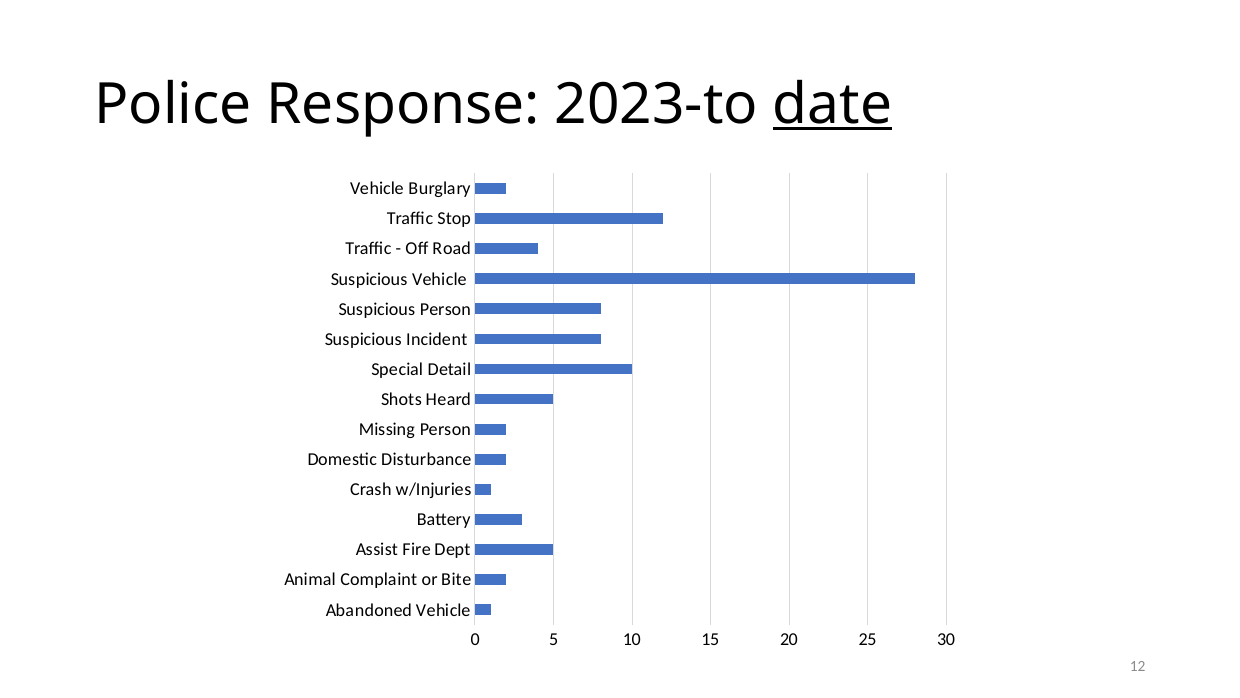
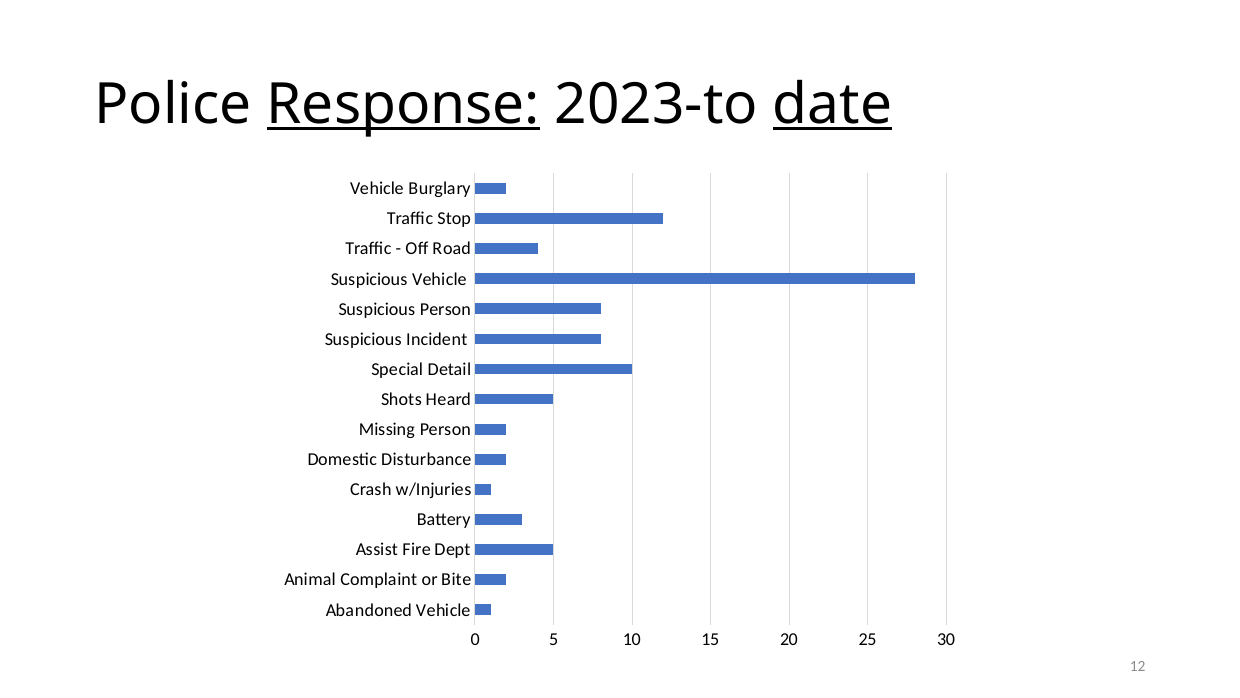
Response underline: none -> present (403, 104)
